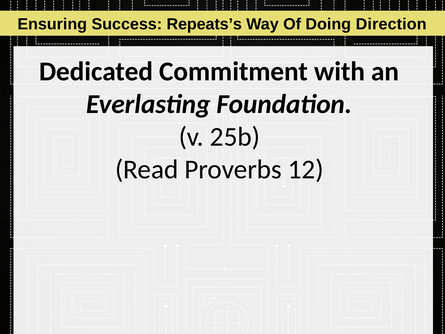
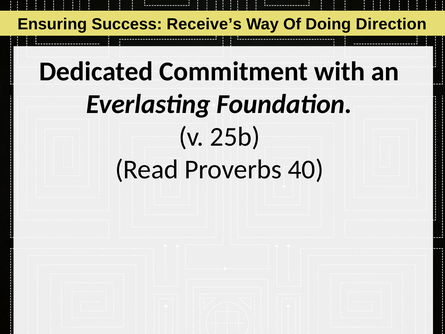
Repeats’s: Repeats’s -> Receive’s (204, 24)
12: 12 -> 40 (306, 170)
